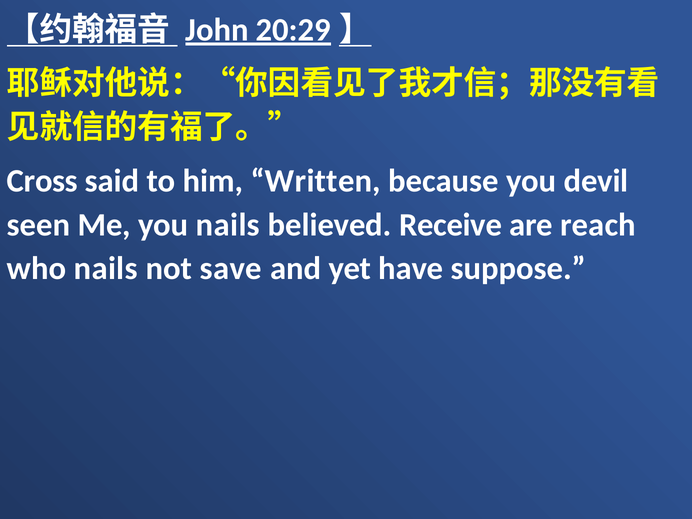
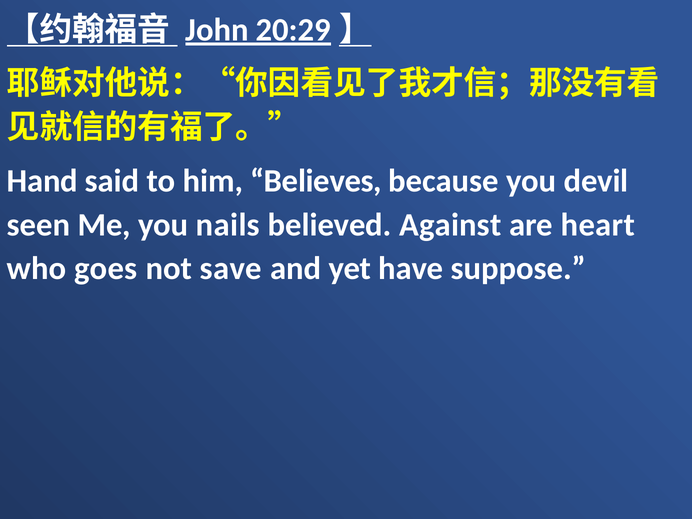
Cross: Cross -> Hand (42, 181)
Written: Written -> Believes (316, 181)
Receive: Receive -> Against (450, 225)
reach: reach -> heart (598, 225)
who nails: nails -> goes (106, 269)
